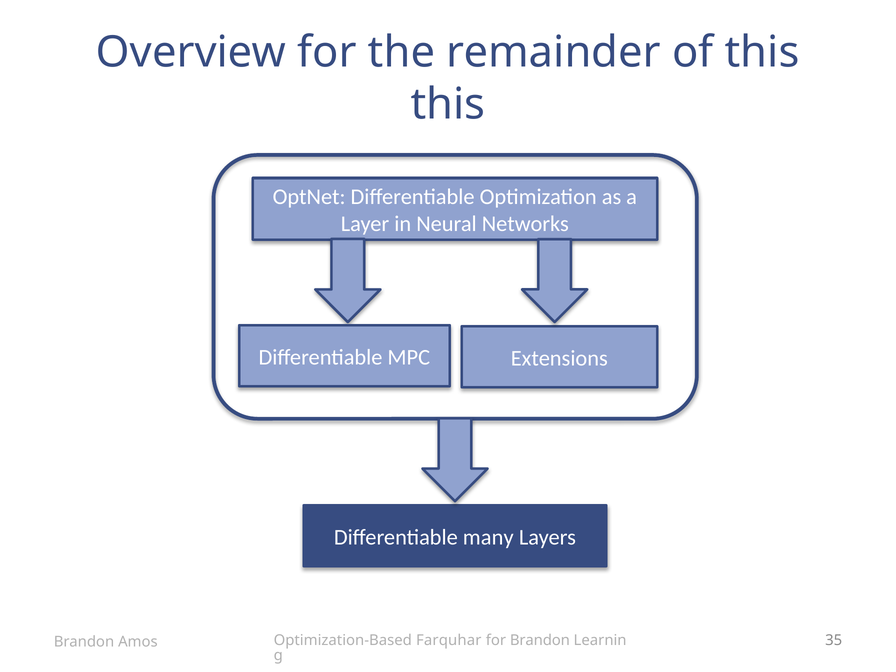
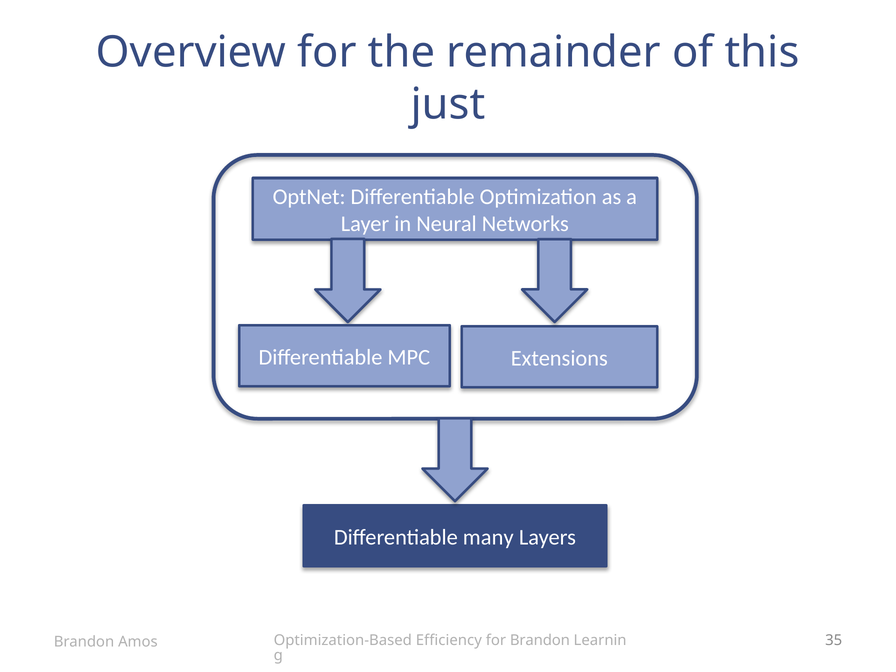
this: this -> just (448, 105)
Farquhar: Farquhar -> Efficiency (449, 641)
